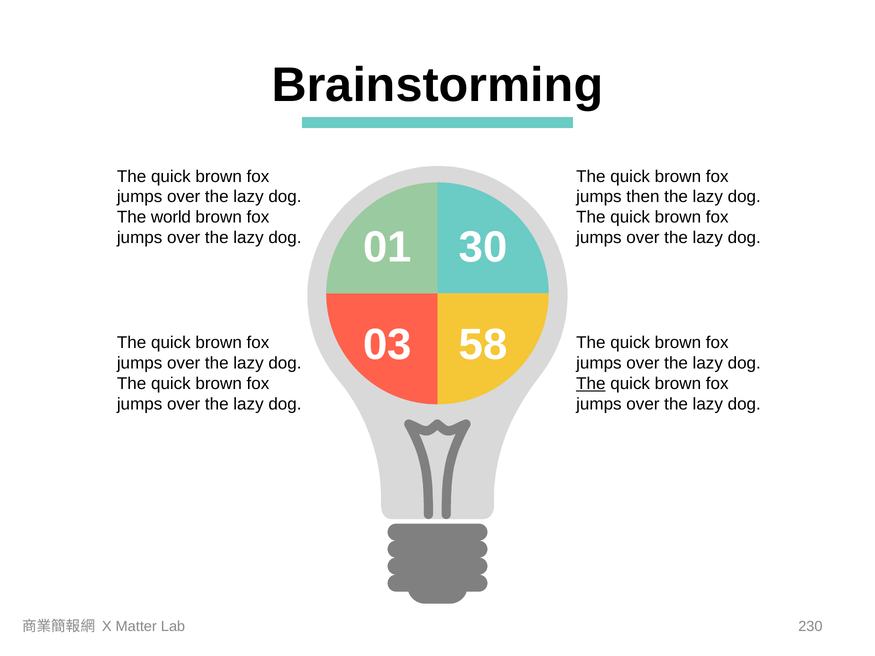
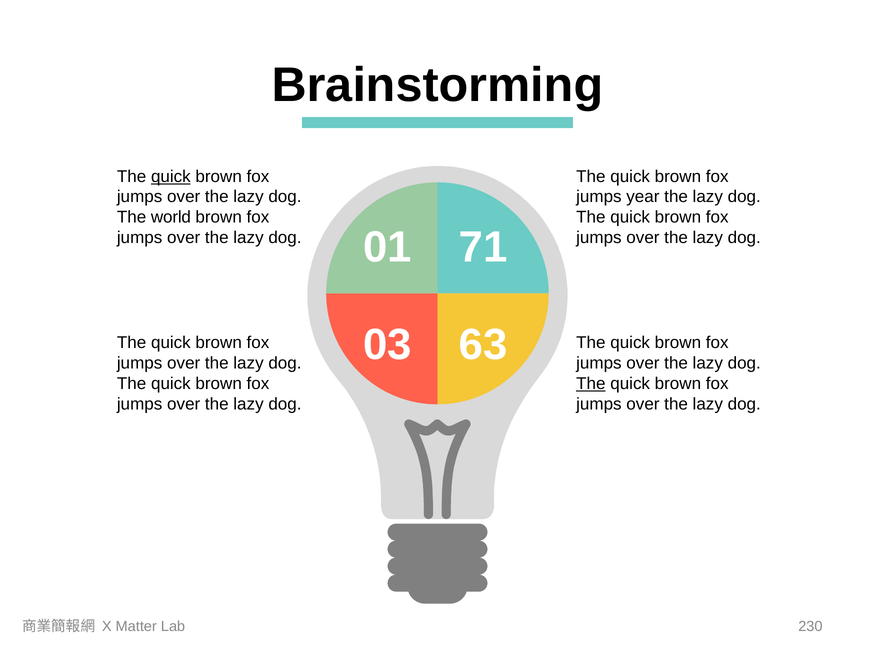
quick underline: none -> present (171, 177)
then: then -> year (643, 197)
30: 30 -> 71 (483, 247)
58: 58 -> 63 (483, 345)
